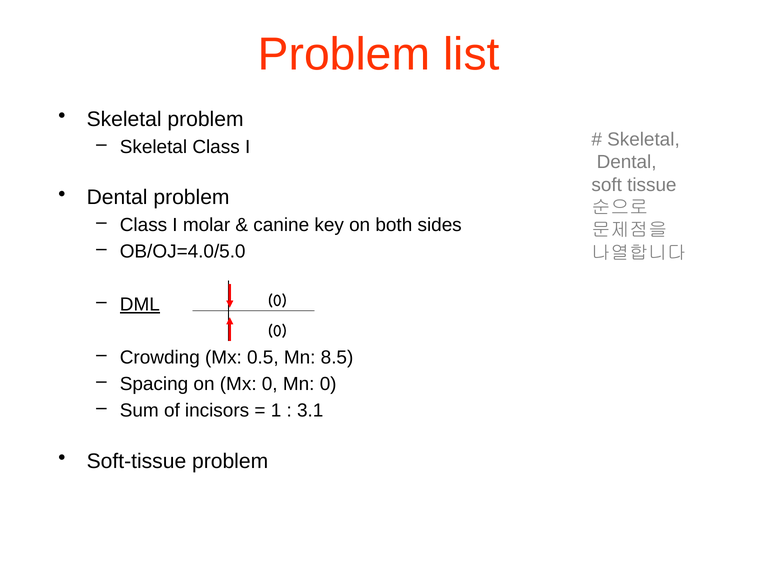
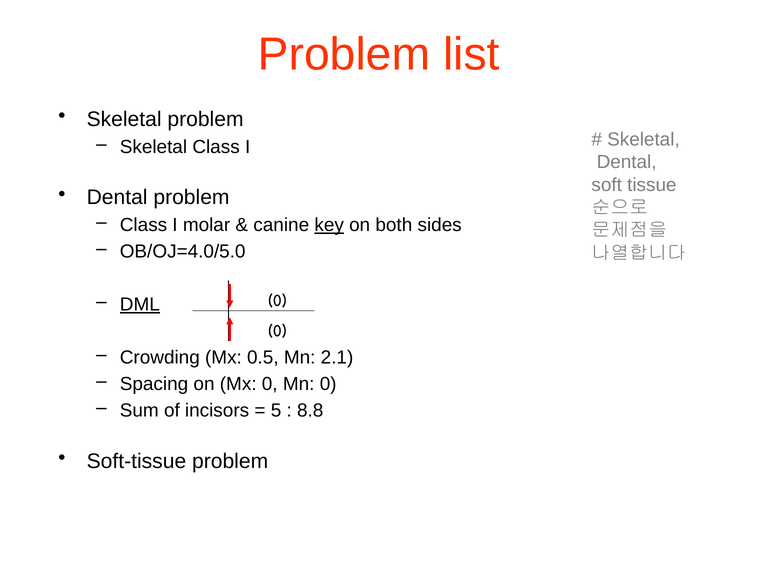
key underline: none -> present (329, 225)
8.5: 8.5 -> 2.1 (337, 358)
1: 1 -> 5 (276, 411)
3.1: 3.1 -> 8.8 (310, 411)
